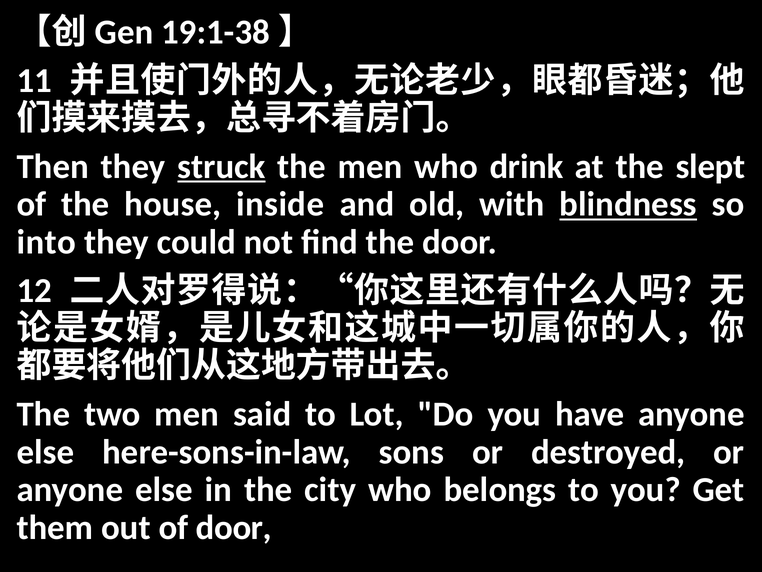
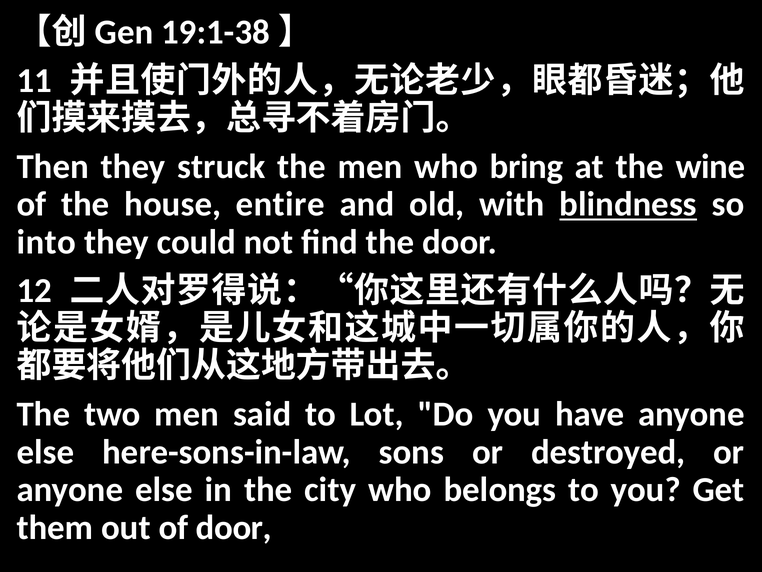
struck underline: present -> none (221, 166)
drink: drink -> bring (526, 166)
slept: slept -> wine (710, 166)
inside: inside -> entire (280, 204)
